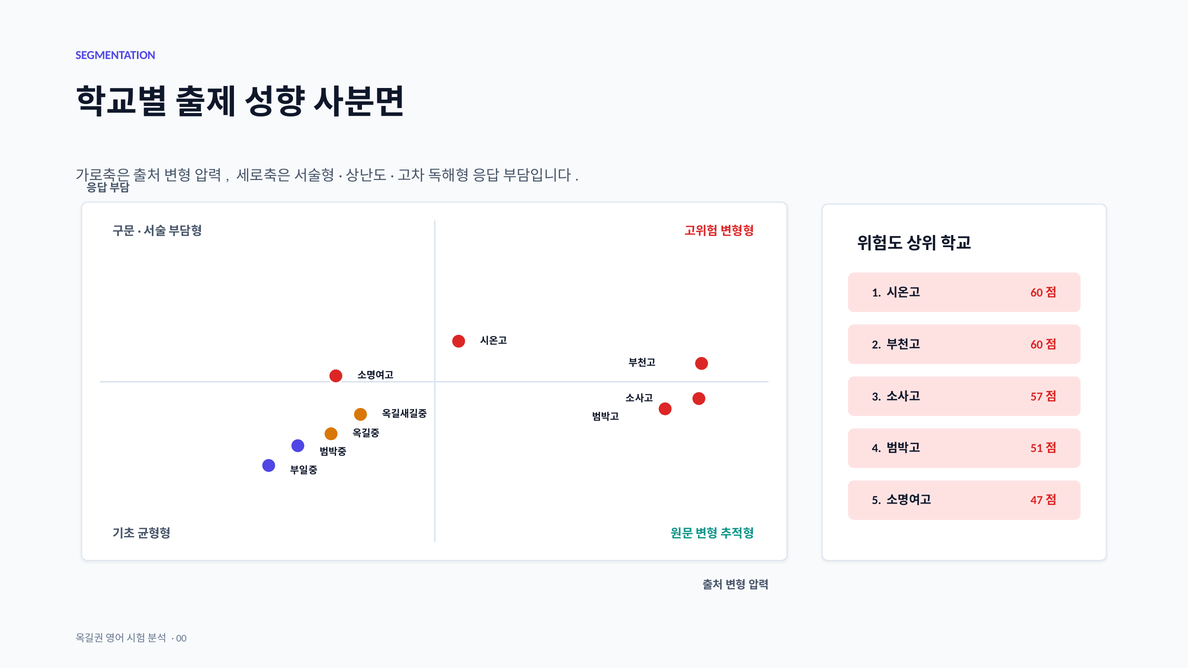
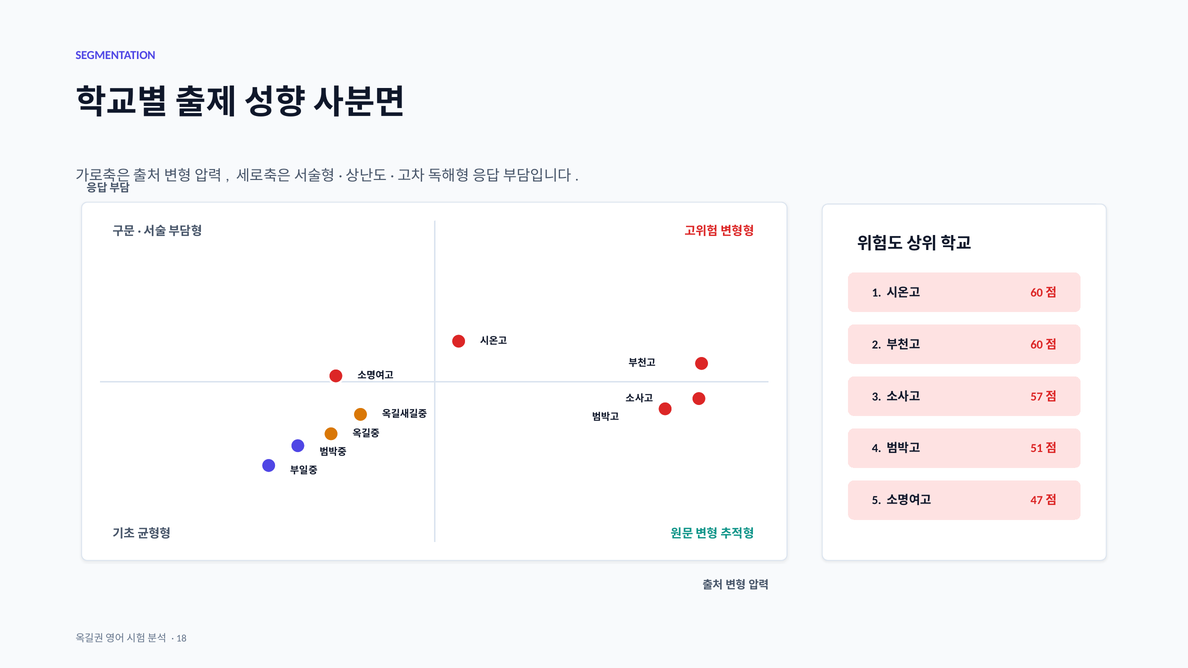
00: 00 -> 18 (181, 639)
